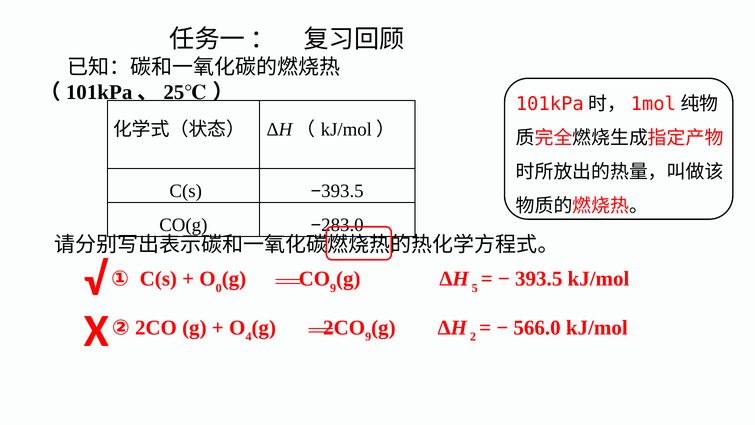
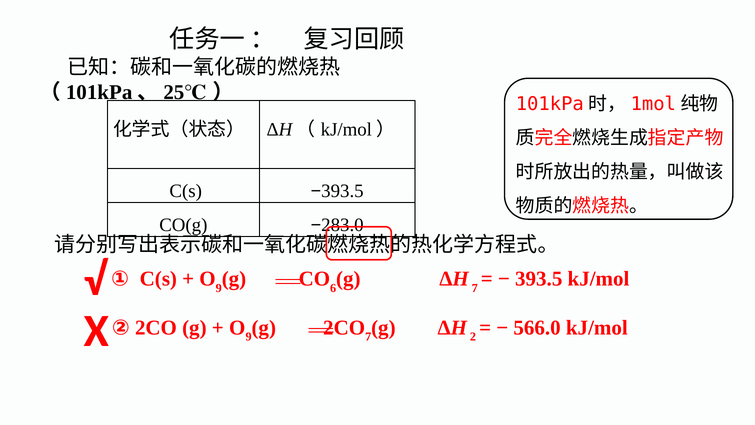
0: 0 -> 9 (219, 288)
9: 9 -> 6 (333, 288)
ΔH 5: 5 -> 7 (475, 288)
4: 4 -> 9 (249, 337)
2CO 9: 9 -> 7 (368, 337)
